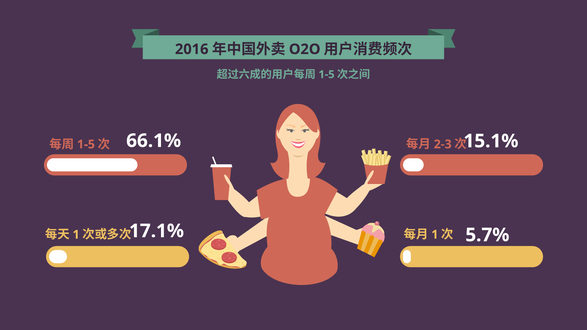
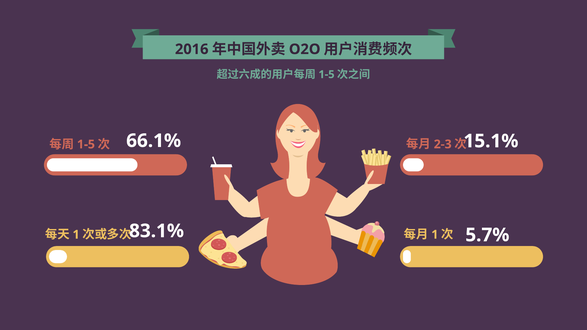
17.1%: 17.1% -> 83.1% (157, 231)
